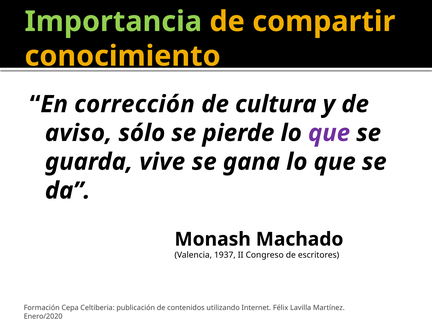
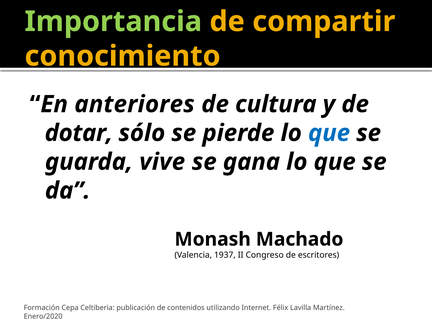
corrección: corrección -> anteriores (135, 104)
aviso: aviso -> dotar (79, 133)
que colour: purple -> blue (329, 133)
